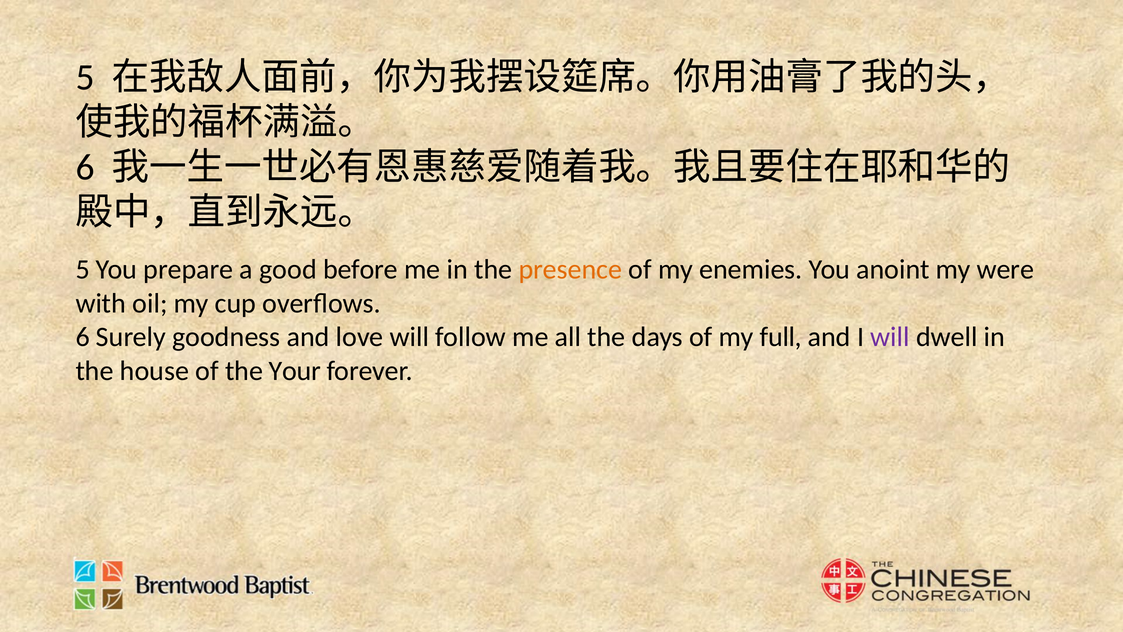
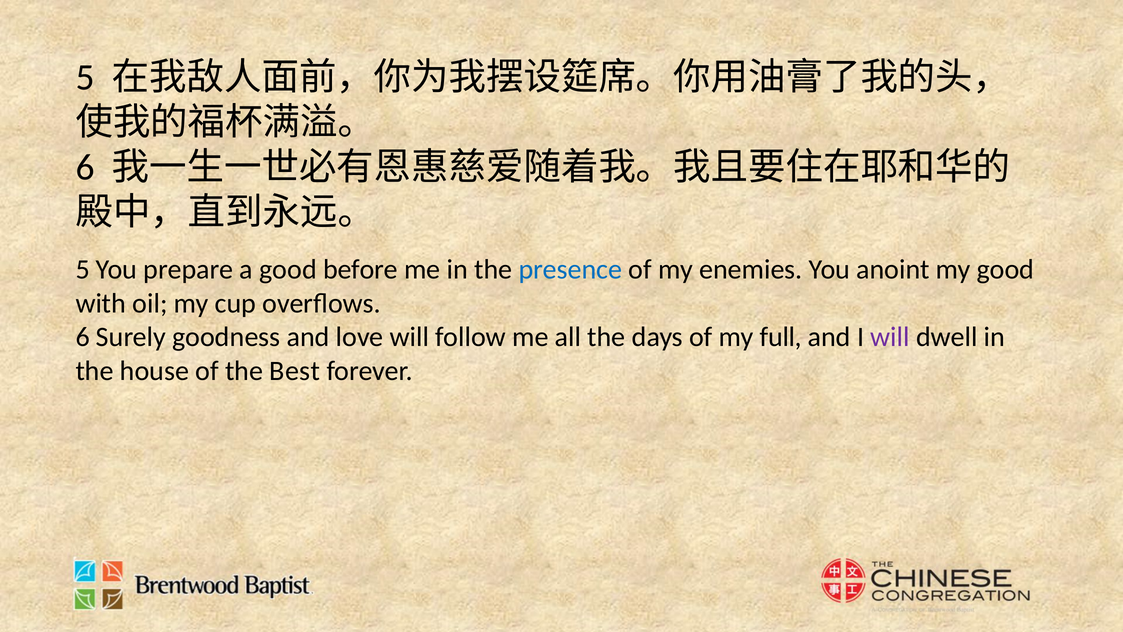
presence colour: orange -> blue (570, 270)
my were: were -> good (1005, 270)
Your: Your -> Best (295, 371)
